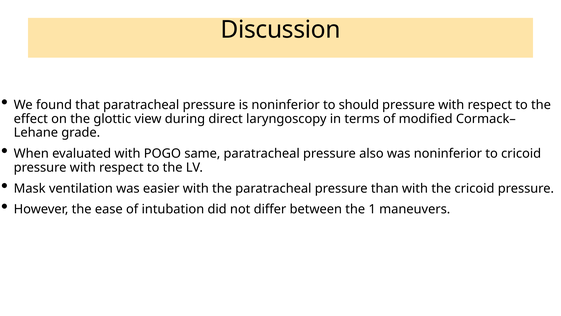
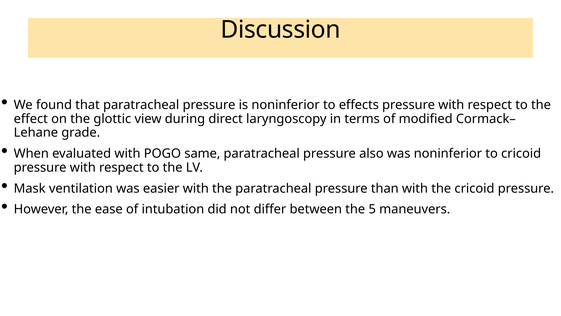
should: should -> effects (359, 105)
1: 1 -> 5 (372, 209)
